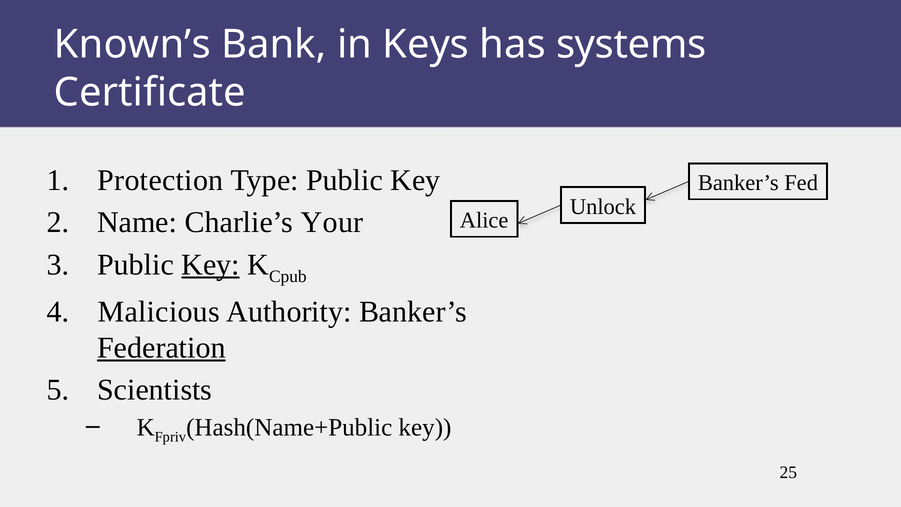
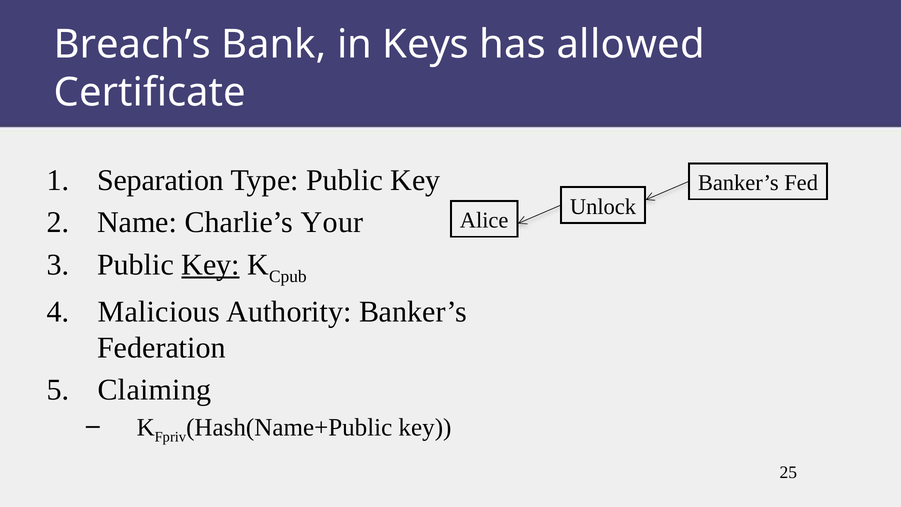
Known’s: Known’s -> Breach’s (132, 44)
systems: systems -> allowed (631, 44)
Protection: Protection -> Separation (161, 180)
Federation underline: present -> none (161, 348)
Scientists: Scientists -> Claiming (155, 390)
